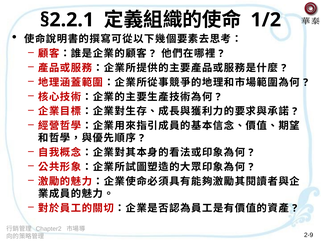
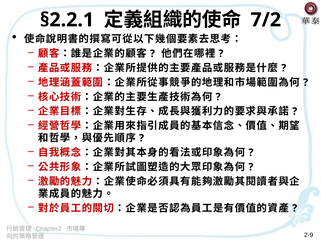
1/2: 1/2 -> 7/2 (266, 20)
